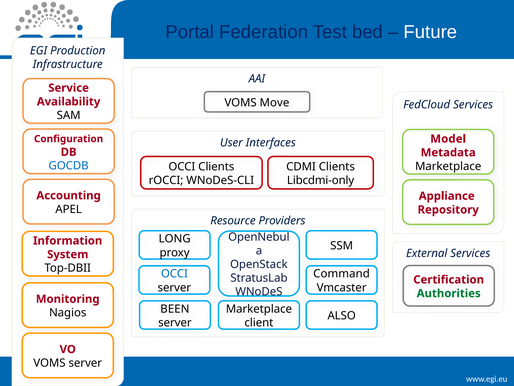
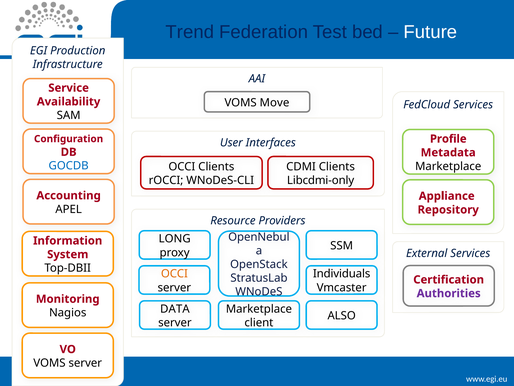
Portal: Portal -> Trend (190, 32)
Model: Model -> Profile (448, 139)
OCCI colour: blue -> orange (174, 274)
Command: Command -> Individuals (342, 274)
Authorities colour: green -> purple (449, 293)
BEEN: BEEN -> DATA (175, 309)
